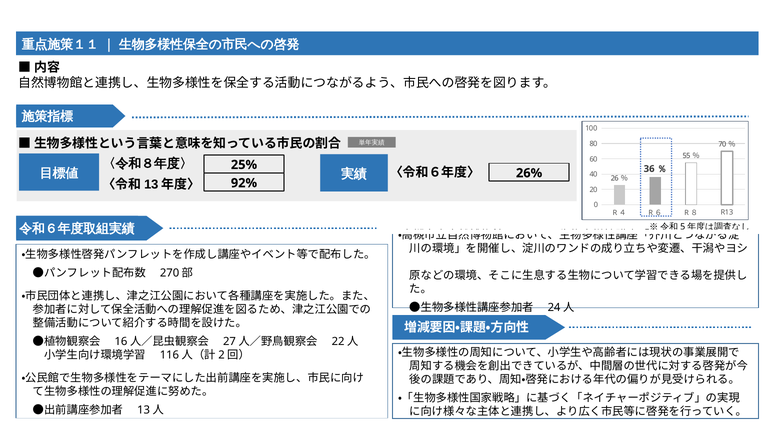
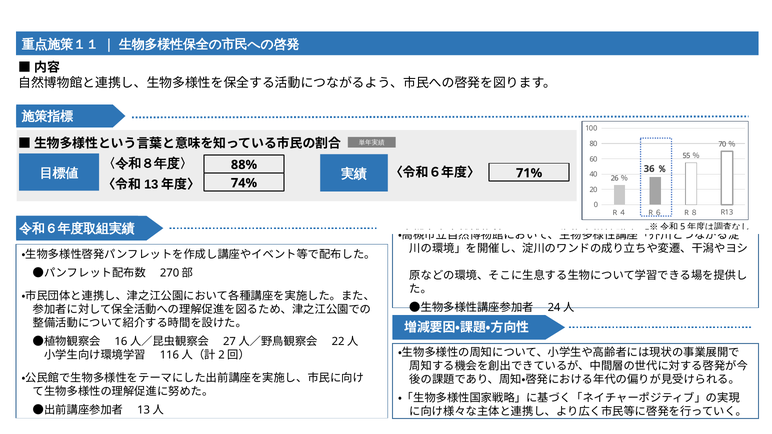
25%: 25% -> 88% (244, 165)
26%: 26% -> 71% (529, 173)
92%: 92% -> 74% (244, 183)
